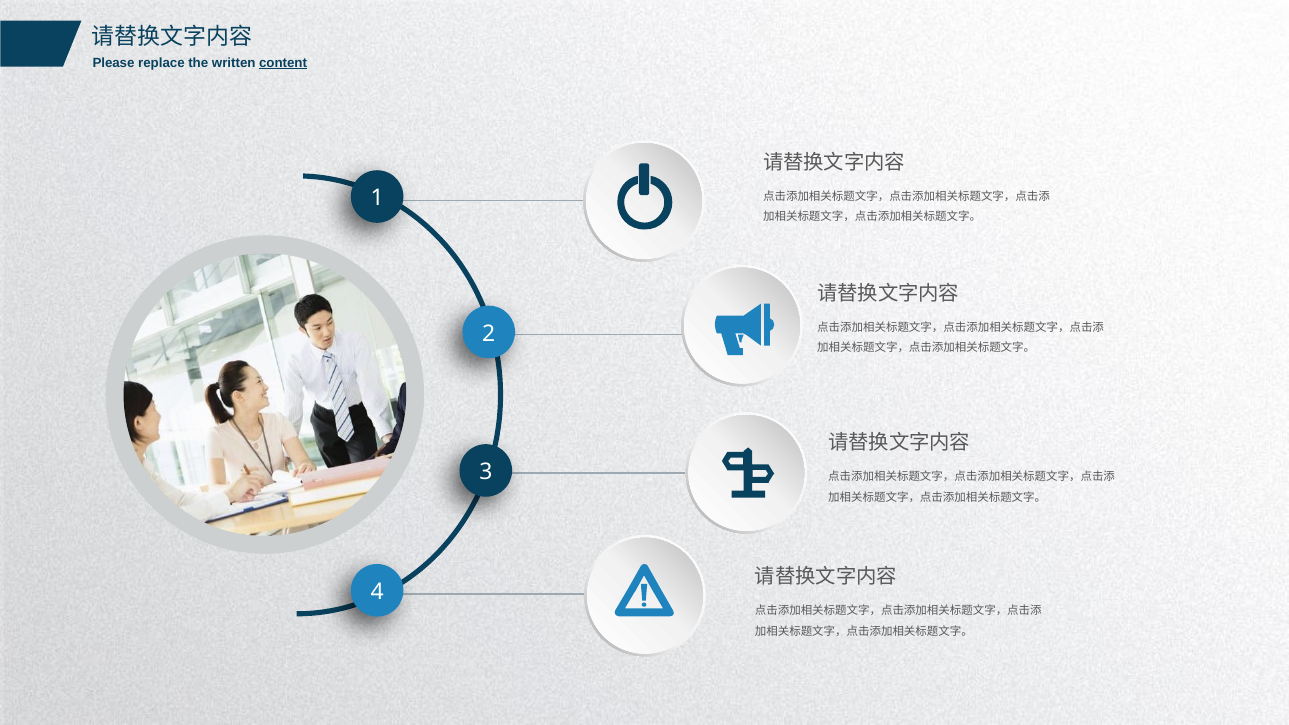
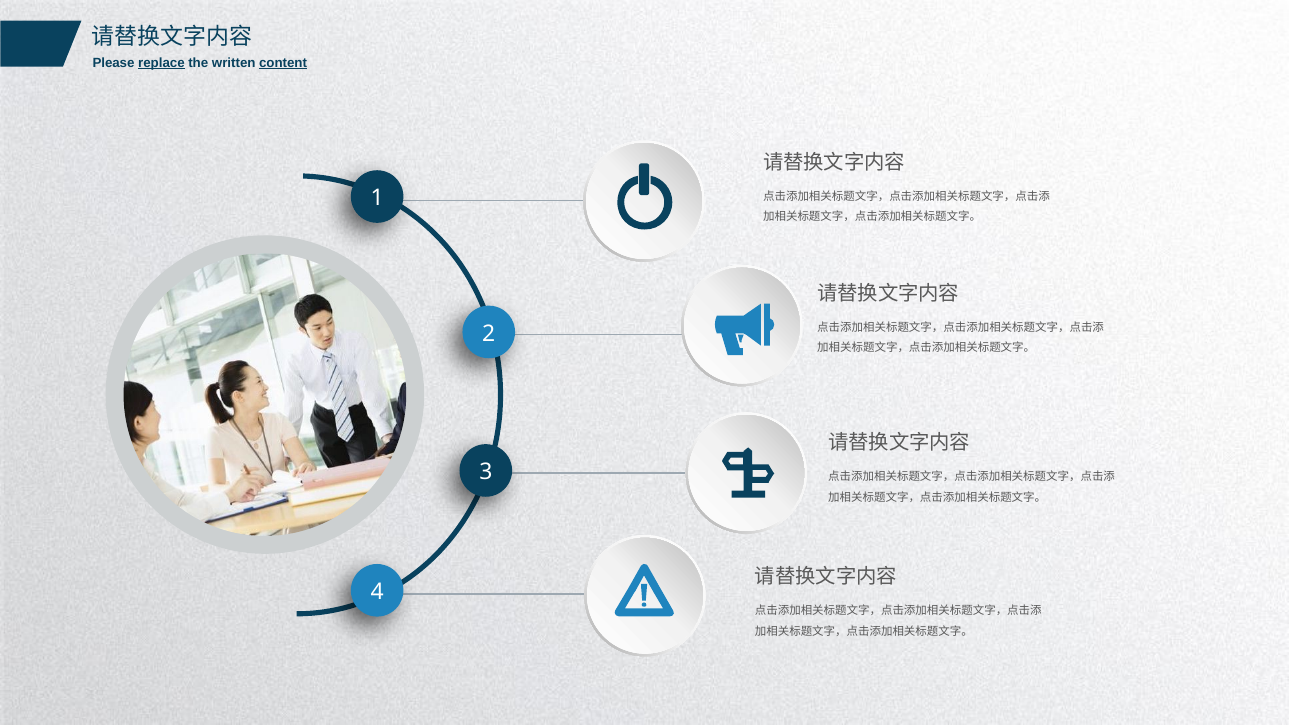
replace underline: none -> present (161, 63)
